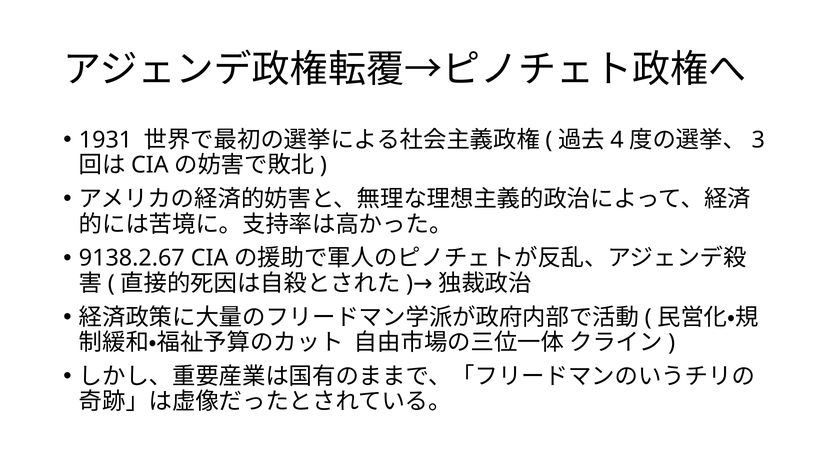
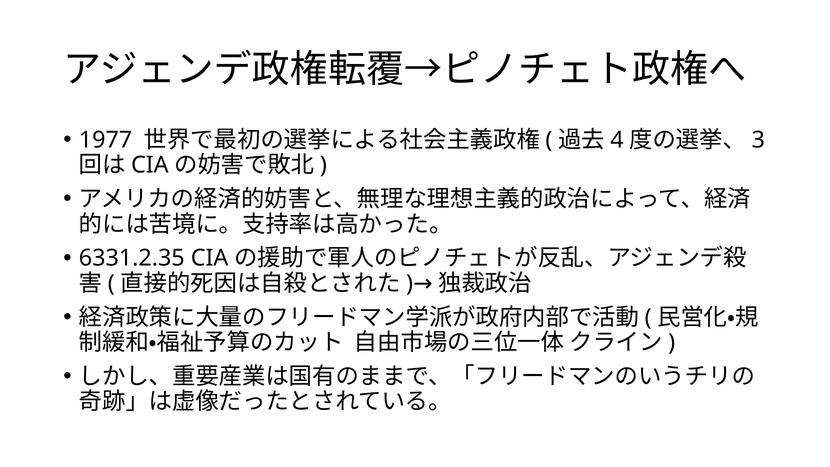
1931: 1931 -> 1977 (106, 140)
9138.2.67: 9138.2.67 -> 6331.2.35 (132, 258)
